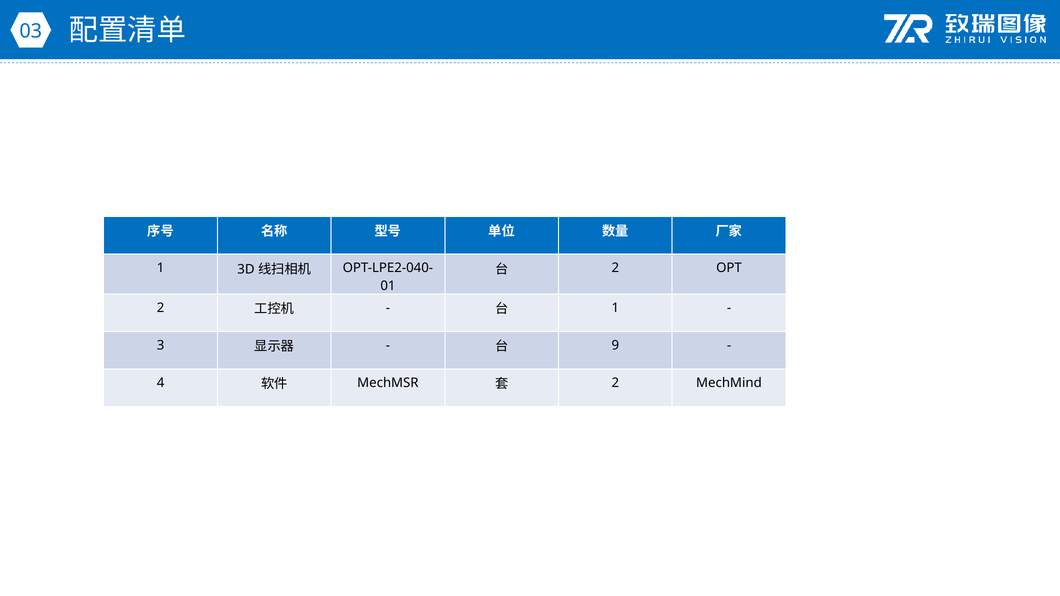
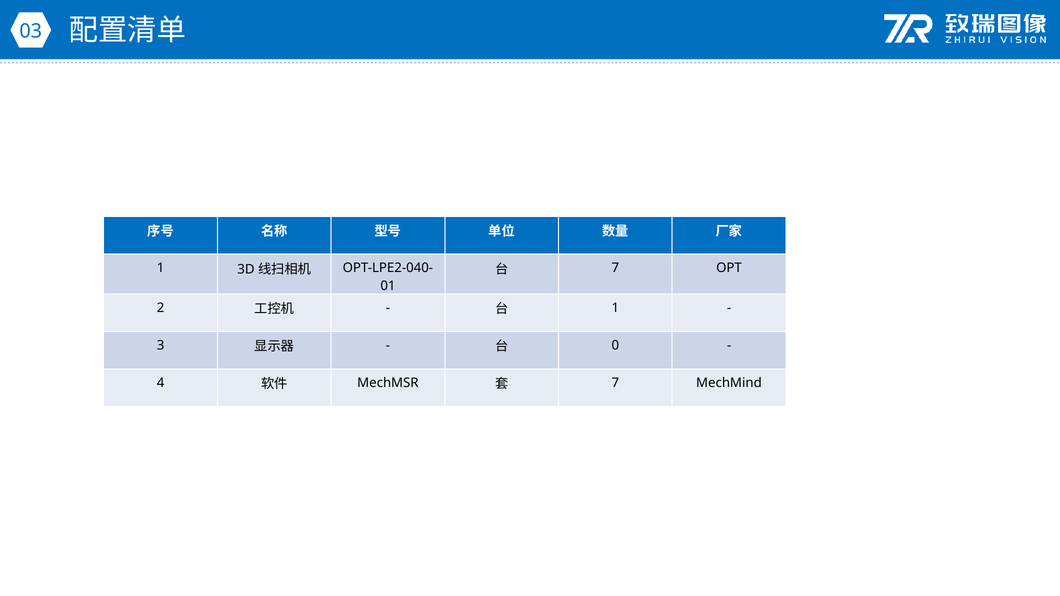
2: 2 -> 7 (615, 268)
9: 9 -> 0 (615, 345)
2: 2 -> 7 (615, 383)
